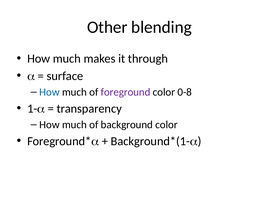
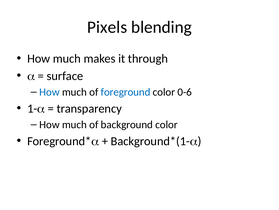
Other: Other -> Pixels (107, 27)
foreground colour: purple -> blue (126, 92)
0-8: 0-8 -> 0-6 (185, 92)
